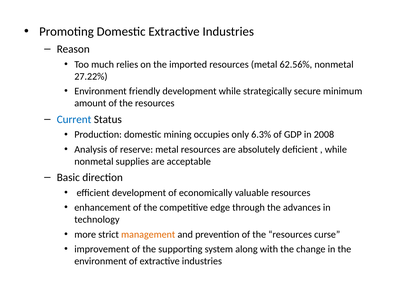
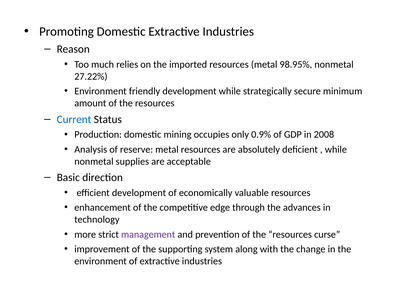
62.56%: 62.56% -> 98.95% (296, 64)
6.3%: 6.3% -> 0.9% (261, 134)
management colour: orange -> purple (148, 234)
